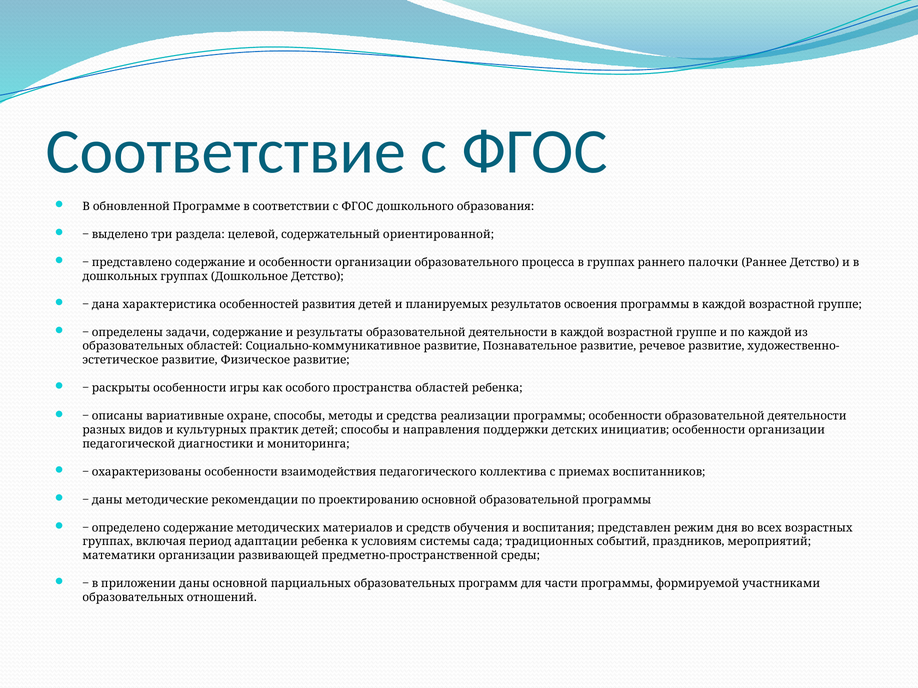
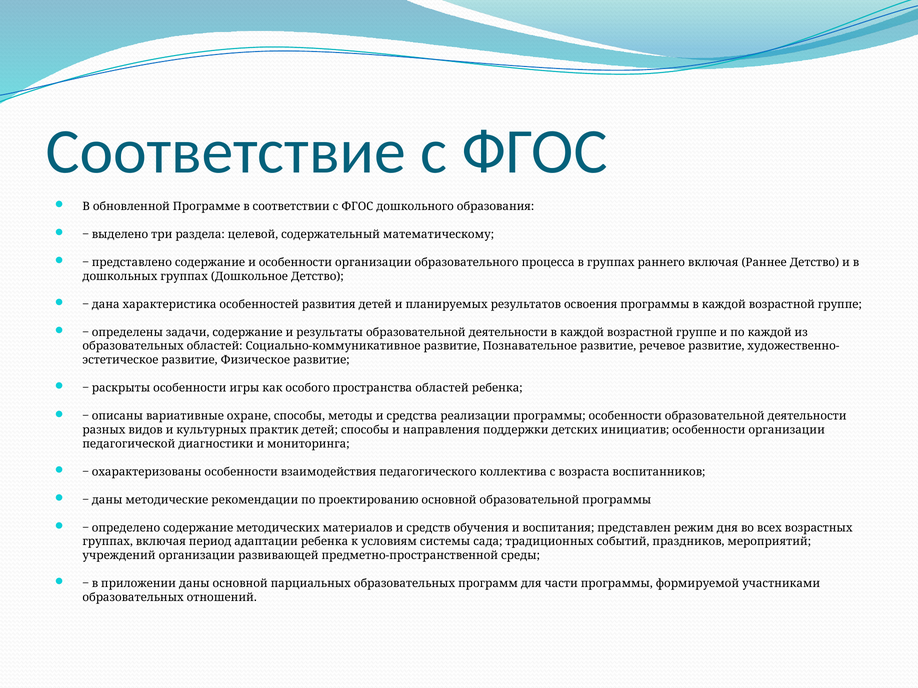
ориентированной: ориентированной -> математическому (439, 235)
раннего палочки: палочки -> включая (713, 263)
приемах: приемах -> возраста (584, 472)
математики: математики -> учреждений (119, 556)
